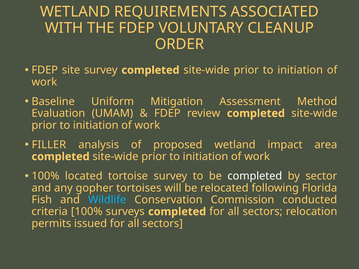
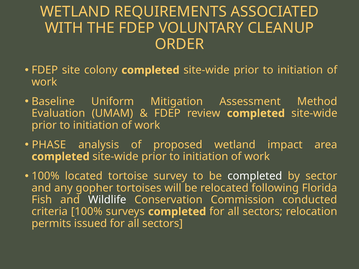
site survey: survey -> colony (101, 70)
FILLER: FILLER -> PHASE (49, 145)
Wildlife colour: light blue -> white (107, 200)
